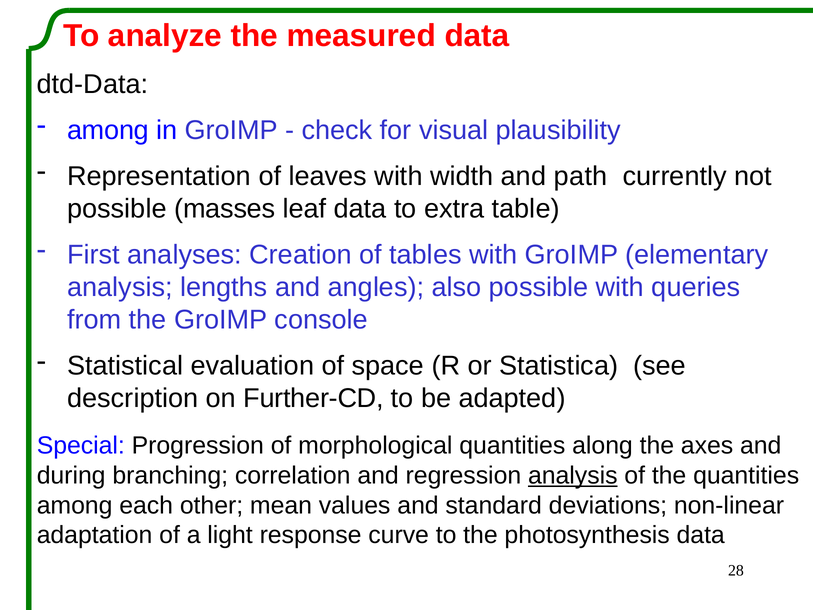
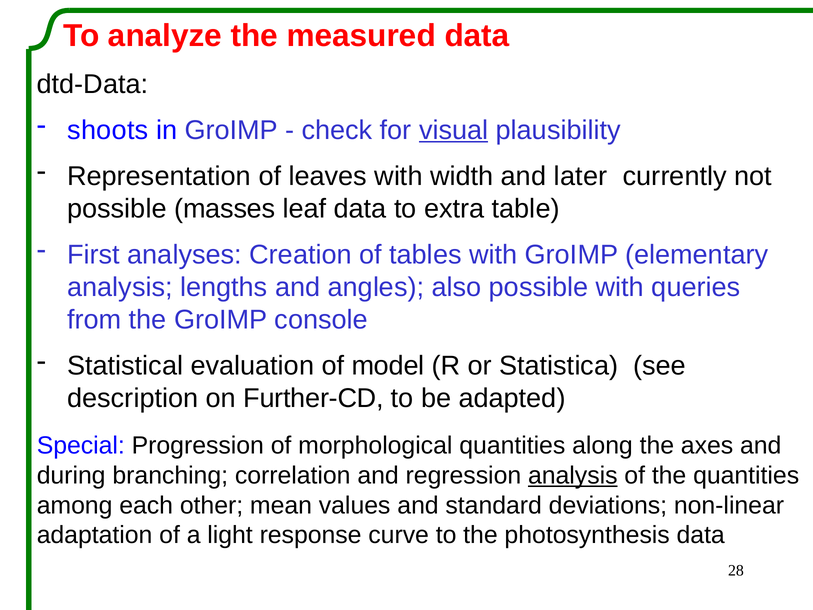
among: among -> shoots (108, 130)
visual underline: none -> present (454, 130)
path: path -> later (581, 176)
space: space -> model (388, 366)
